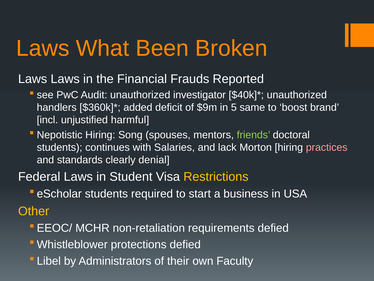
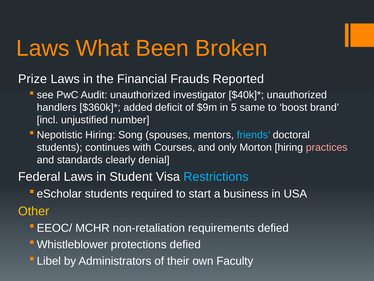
Laws: Laws -> Prize (33, 79)
harmful: harmful -> number (130, 120)
friends colour: light green -> light blue (254, 135)
Salaries: Salaries -> Courses (175, 147)
lack: lack -> only (227, 147)
Restrictions colour: yellow -> light blue (216, 176)
